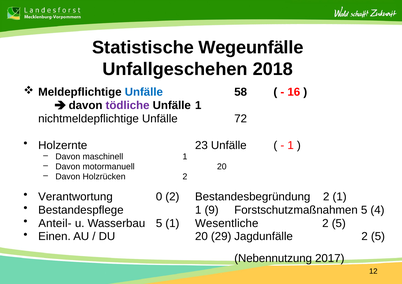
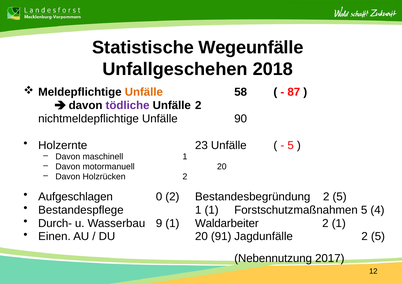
Unfälle colour: blue -> orange (144, 92)
16: 16 -> 87 (294, 92)
Unfälle 1: 1 -> 2 (198, 106)
72: 72 -> 90 (241, 119)
1: 1 -> 5 (291, 145)
Verantwortung: Verantwortung -> Aufgeschlagen (76, 197)
Bestandesbegründung 2 1: 1 -> 5 (340, 197)
1 9: 9 -> 1 (212, 210)
Anteil-: Anteil- -> Durch- (55, 223)
Wasserbau 5: 5 -> 9 (159, 223)
Wesentliche: Wesentliche -> Waldarbeiter (227, 223)
5: 5 -> 1 (339, 223)
29: 29 -> 91 (221, 237)
